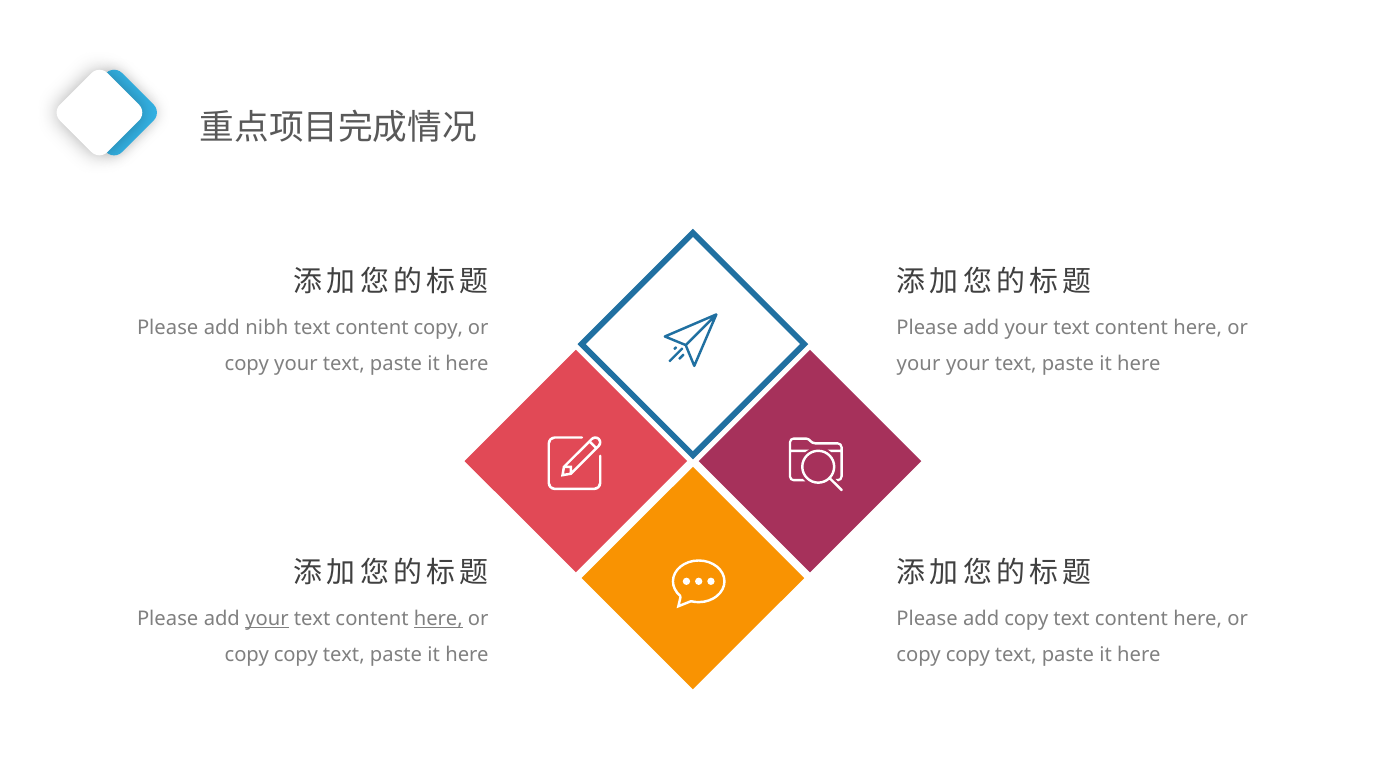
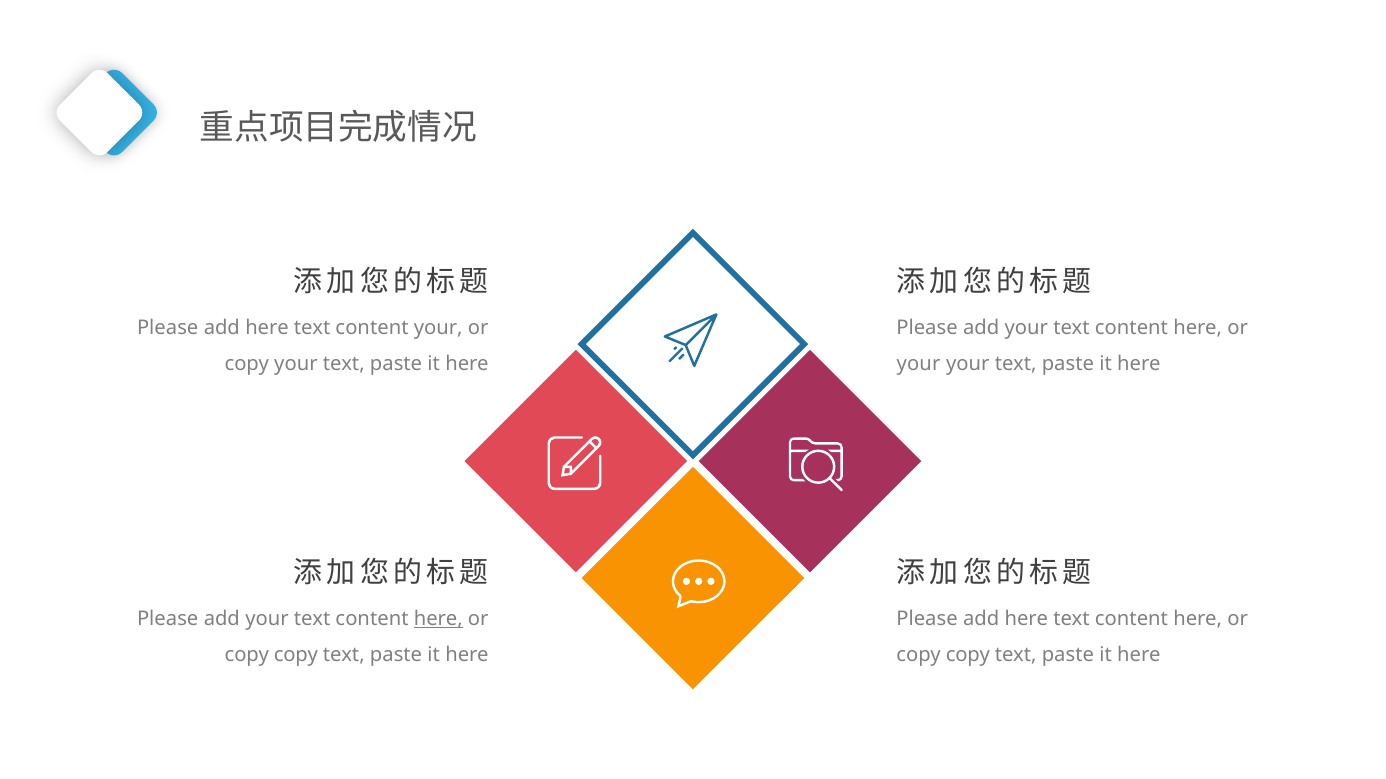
nibh: nibh -> here (267, 328)
content copy: copy -> your (438, 328)
your underline: present -> none (267, 619)
copy: copy -> here (1026, 619)
